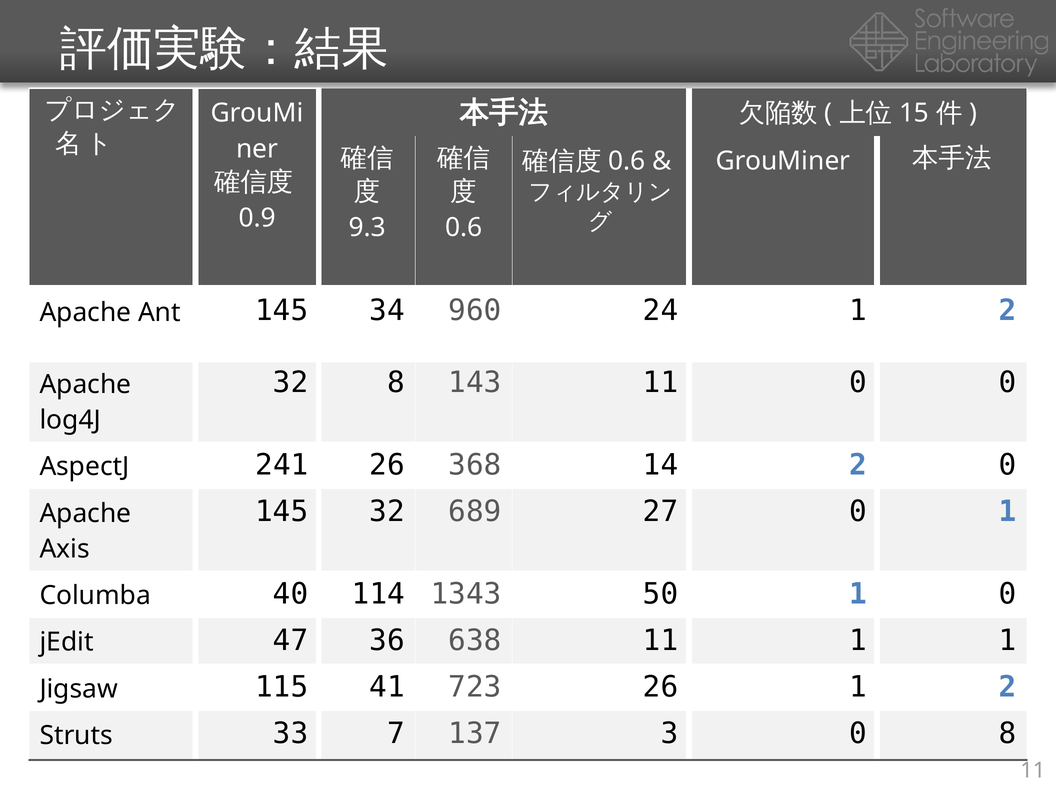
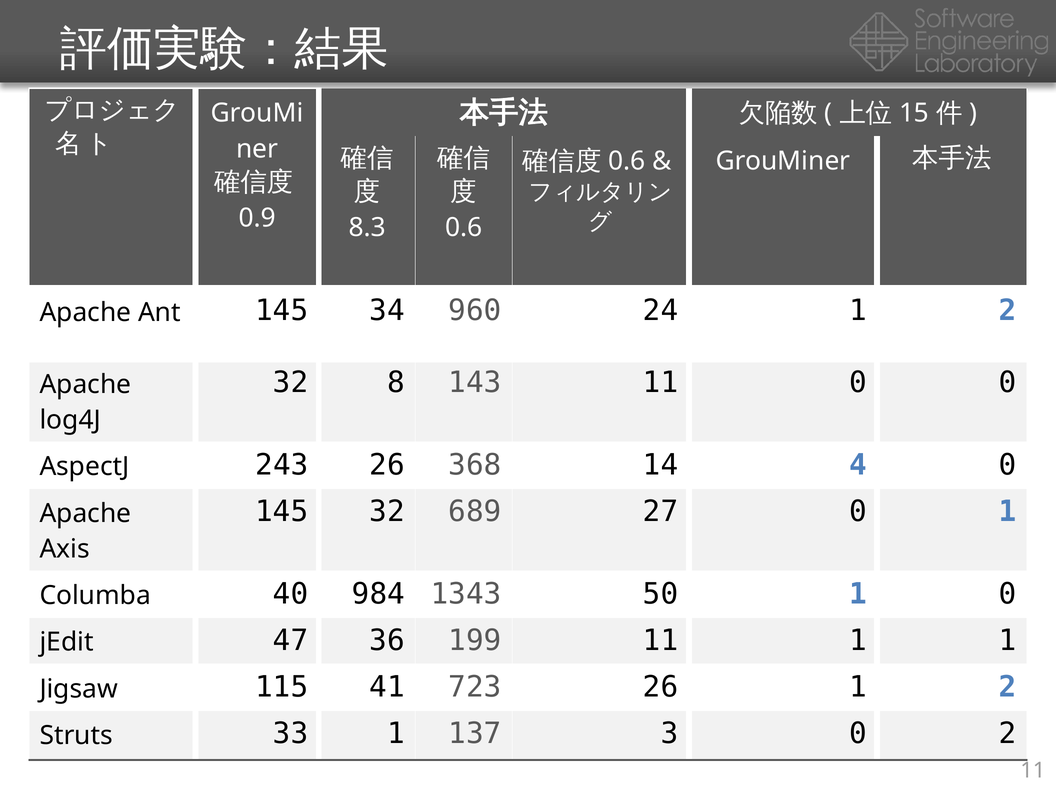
9.3: 9.3 -> 8.3 (367, 227)
241: 241 -> 243 (282, 465)
14 2: 2 -> 4 (858, 465)
114: 114 -> 984 (378, 594)
638: 638 -> 199 (475, 640)
33 7: 7 -> 1 (396, 733)
0 8: 8 -> 2 (1008, 733)
